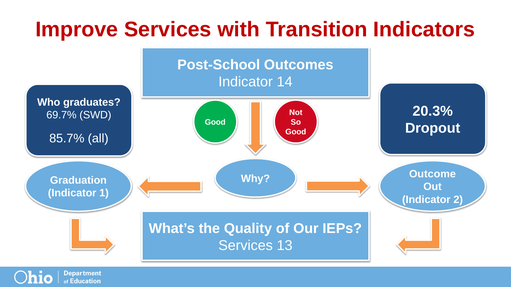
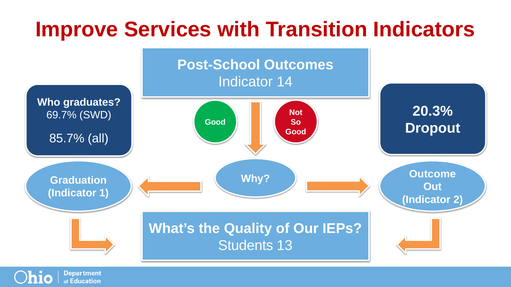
Services: Services -> Students (246, 246)
